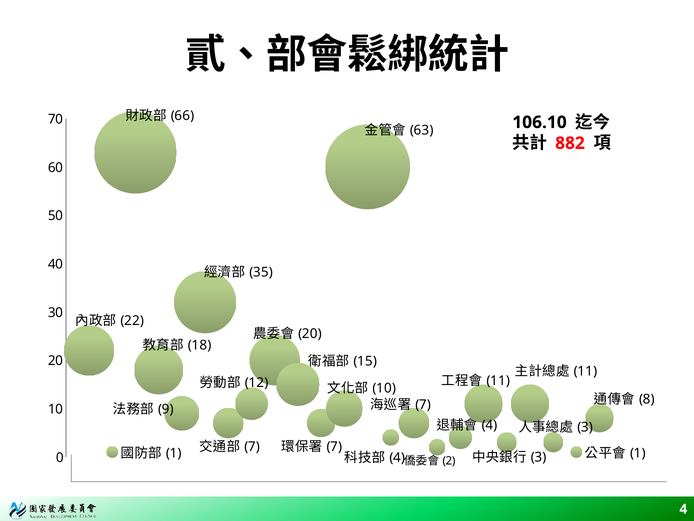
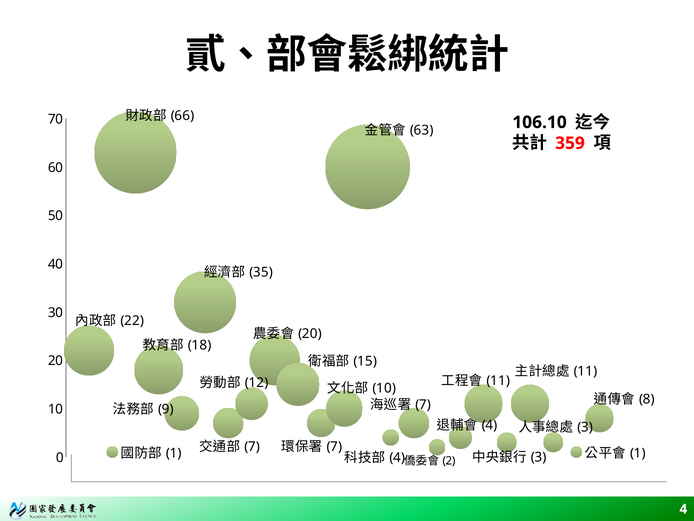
882: 882 -> 359 (570, 143)
